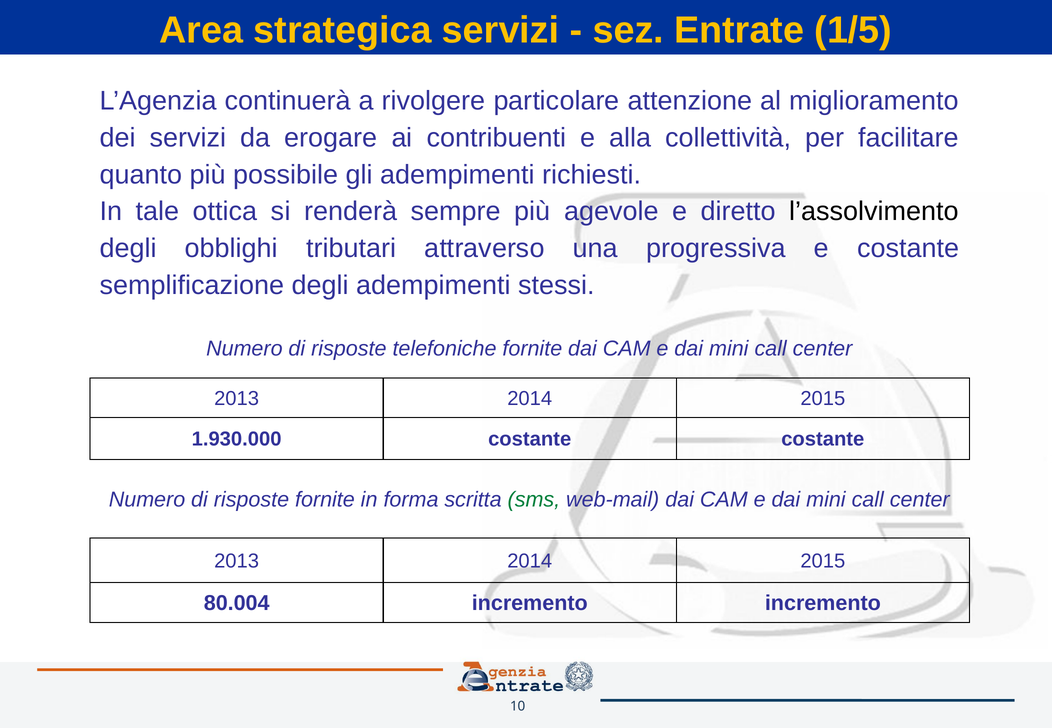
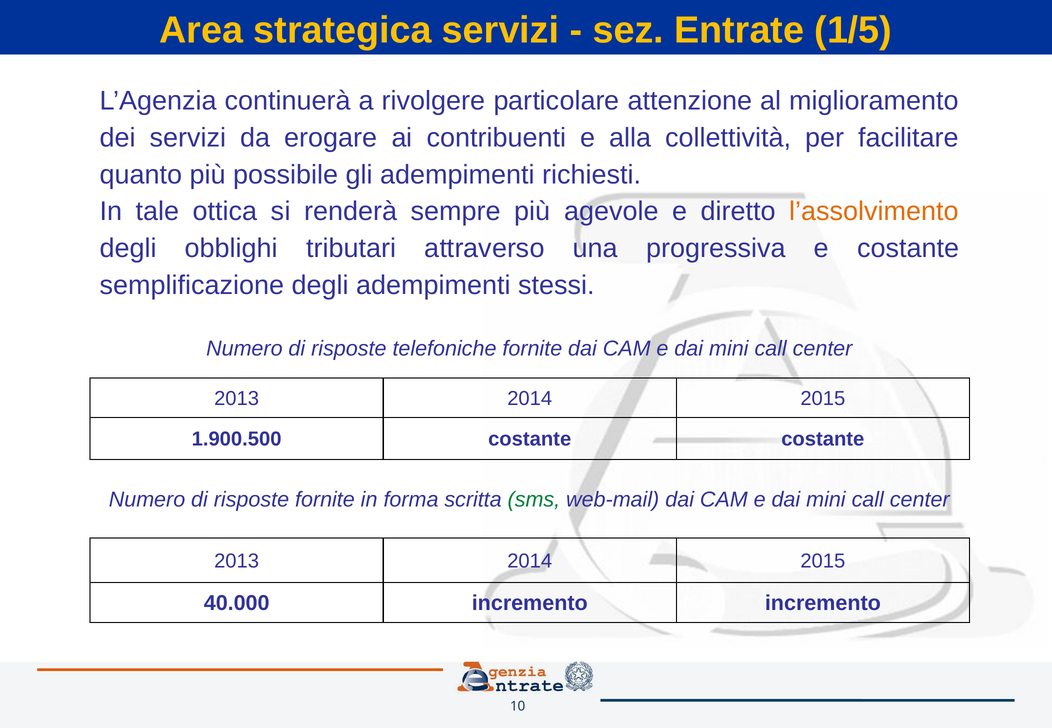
l’assolvimento colour: black -> orange (874, 212)
1.930.000: 1.930.000 -> 1.900.500 (237, 439)
80.004: 80.004 -> 40.000 (237, 604)
